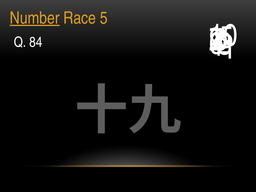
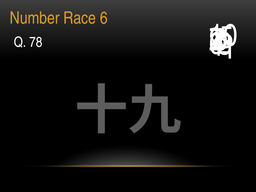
Number underline: present -> none (35, 18)
Race 5: 5 -> 6 (104, 18)
84: 84 -> 78 (36, 42)
